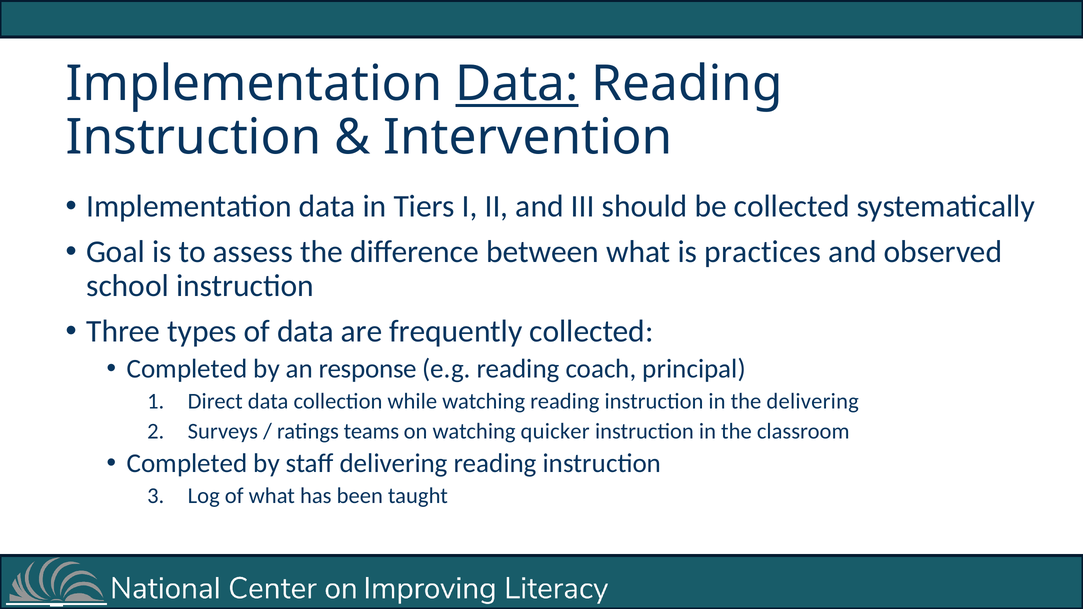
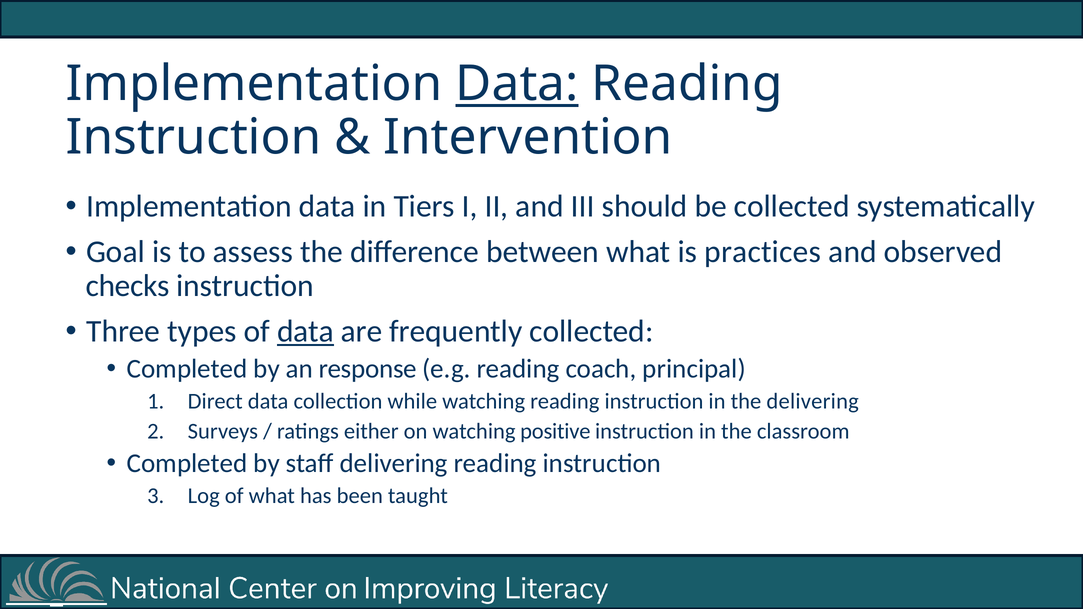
school: school -> checks (128, 286)
data underline: none -> present (306, 332)
teams: teams -> either (371, 431)
quicker: quicker -> positive (555, 431)
